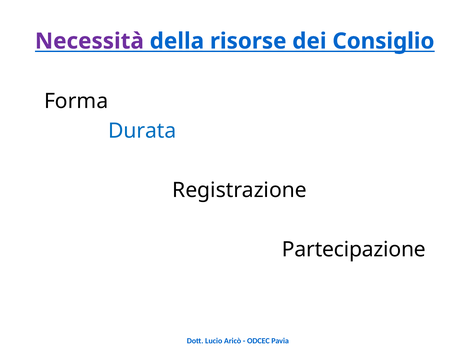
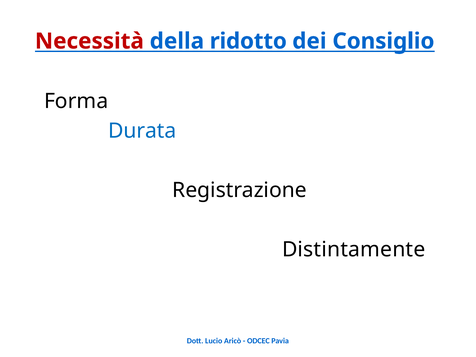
Necessità colour: purple -> red (89, 41)
risorse: risorse -> ridotto (248, 41)
Partecipazione: Partecipazione -> Distintamente (354, 249)
